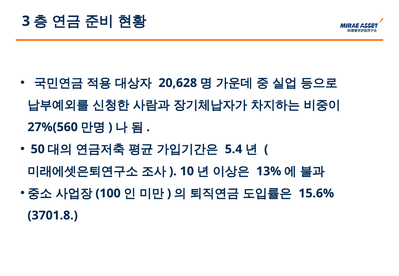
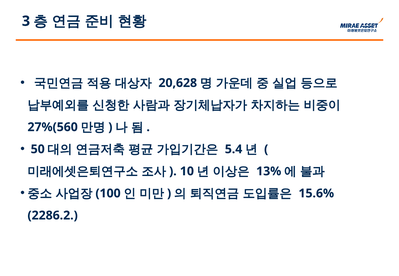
3701.8: 3701.8 -> 2286.2 (53, 216)
